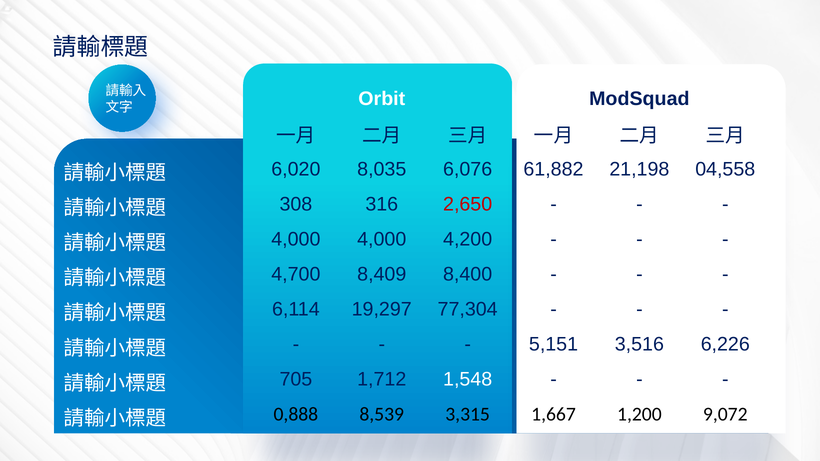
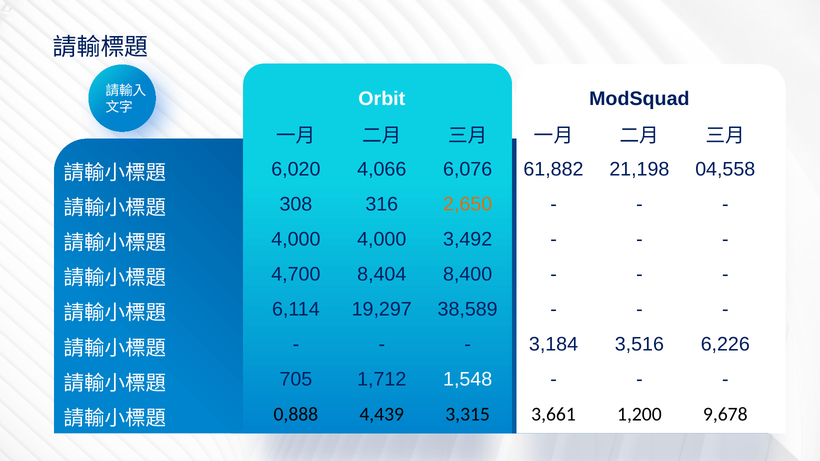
8,035: 8,035 -> 4,066 (382, 169)
2,650 colour: red -> orange (468, 204)
4,200: 4,200 -> 3,492 (468, 239)
8,409: 8,409 -> 8,404 (382, 274)
77,304: 77,304 -> 38,589 (468, 309)
5,151: 5,151 -> 3,184 (554, 345)
8,539: 8,539 -> 4,439 (382, 415)
1,667: 1,667 -> 3,661 (554, 415)
9,072: 9,072 -> 9,678 (725, 415)
